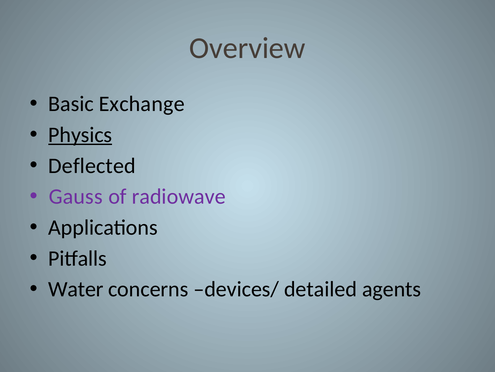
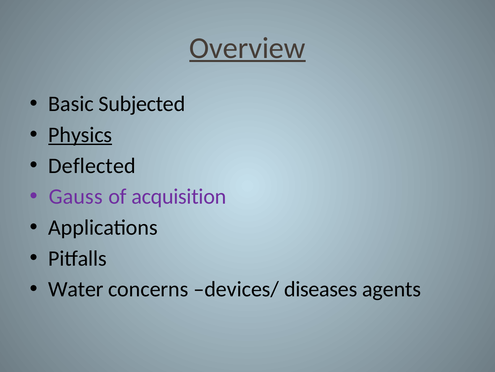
Overview underline: none -> present (247, 48)
Exchange: Exchange -> Subjected (142, 104)
radiowave: radiowave -> acquisition (179, 196)
detailed: detailed -> diseases (321, 289)
